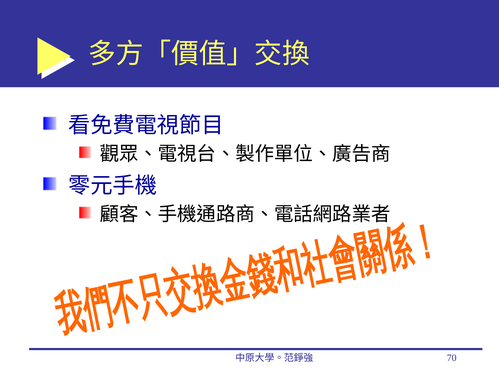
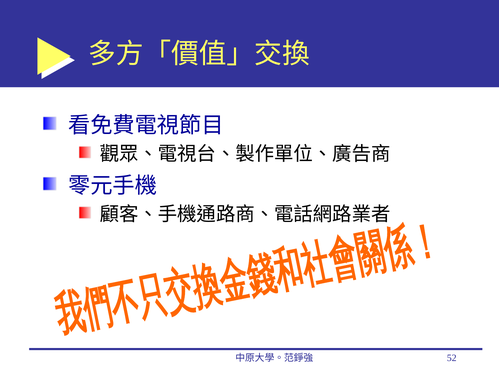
70: 70 -> 52 (452, 358)
